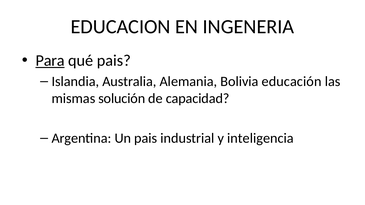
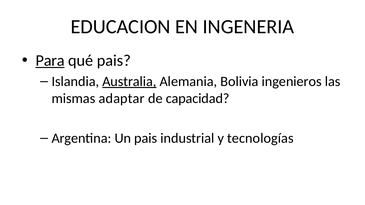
Australia underline: none -> present (129, 82)
educación: educación -> ingenieros (292, 82)
solución: solución -> adaptar (122, 99)
inteligencia: inteligencia -> tecnologías (260, 138)
